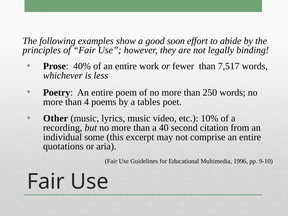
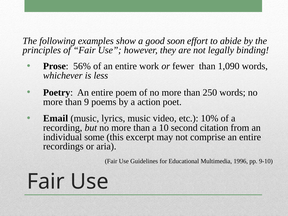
40%: 40% -> 56% (82, 66)
7,517: 7,517 -> 1,090 (229, 66)
4: 4 -> 9 (87, 102)
tables: tables -> action (149, 102)
Other: Other -> Email (56, 118)
40: 40 -> 10 (164, 128)
quotations: quotations -> recordings (63, 146)
